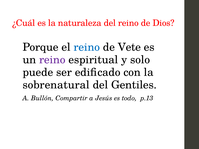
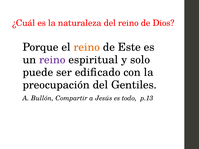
reino colour: blue -> orange (87, 47)
Vete: Vete -> Este (129, 47)
sobrenatural: sobrenatural -> preocupación (56, 85)
